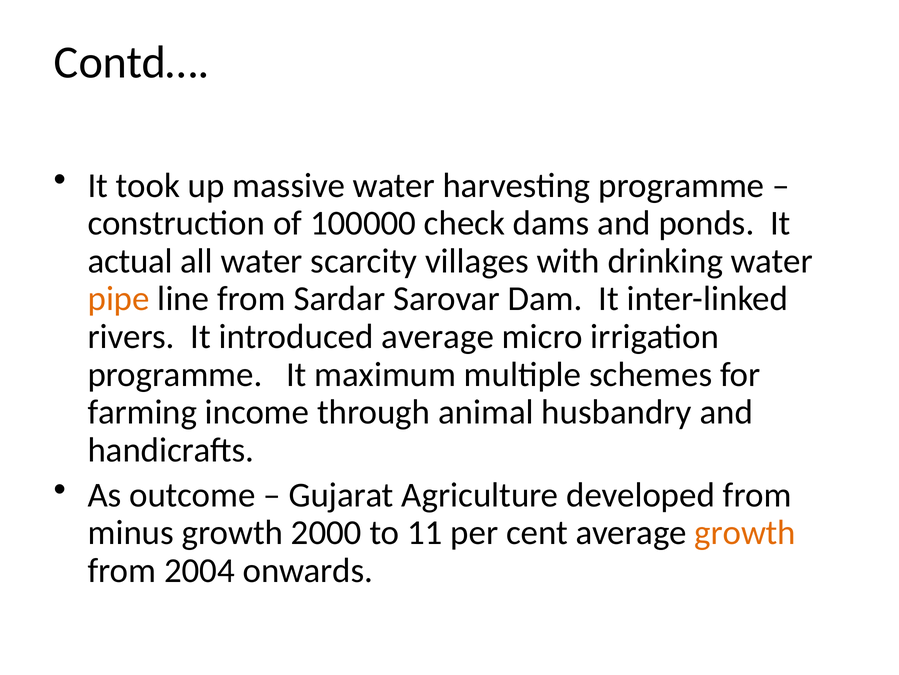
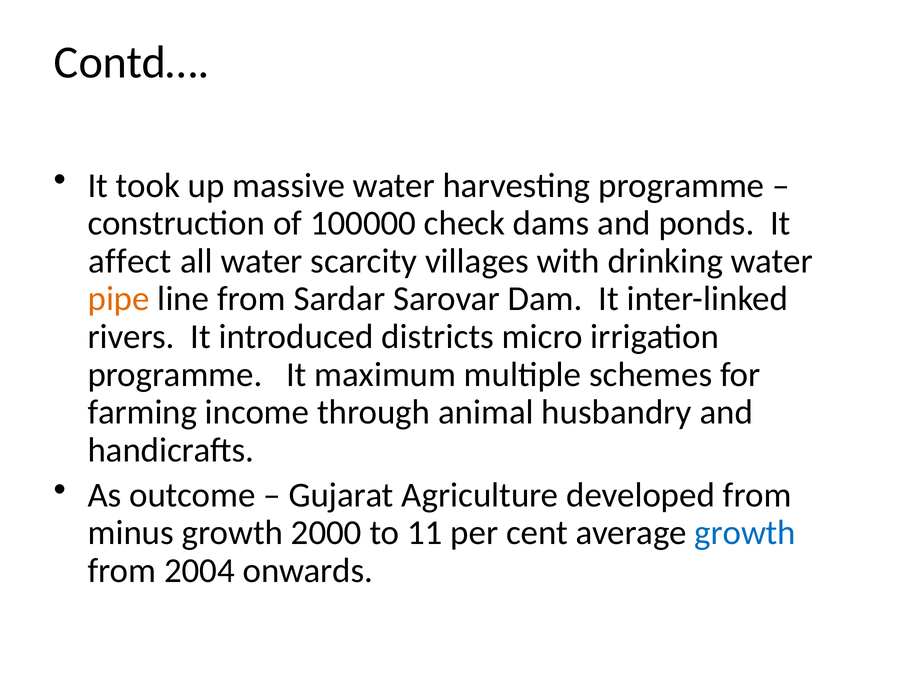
actual: actual -> affect (130, 261)
introduced average: average -> districts (438, 336)
growth colour: orange -> blue (745, 532)
